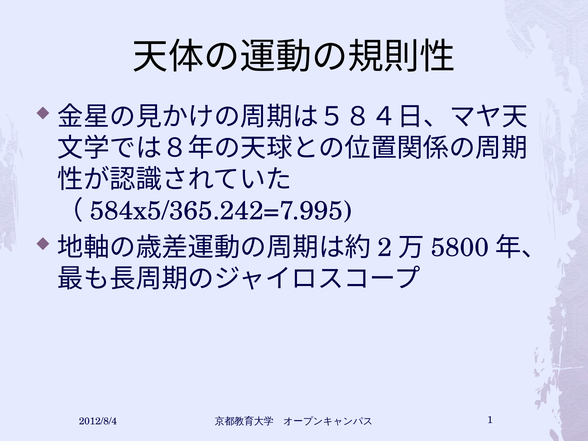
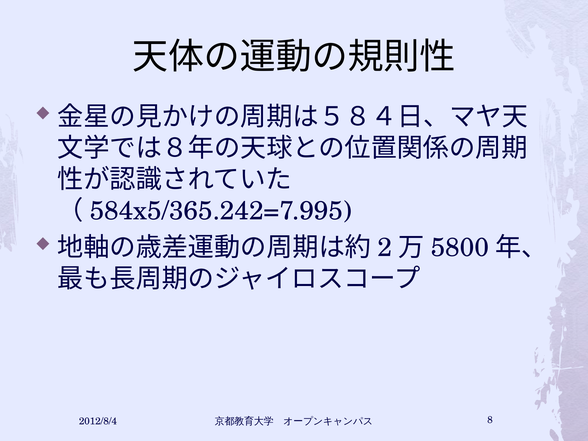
1: 1 -> 8 (490, 420)
